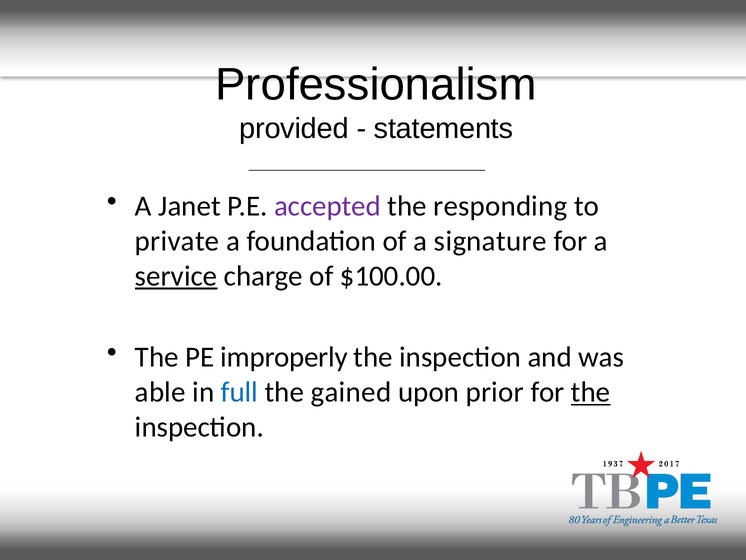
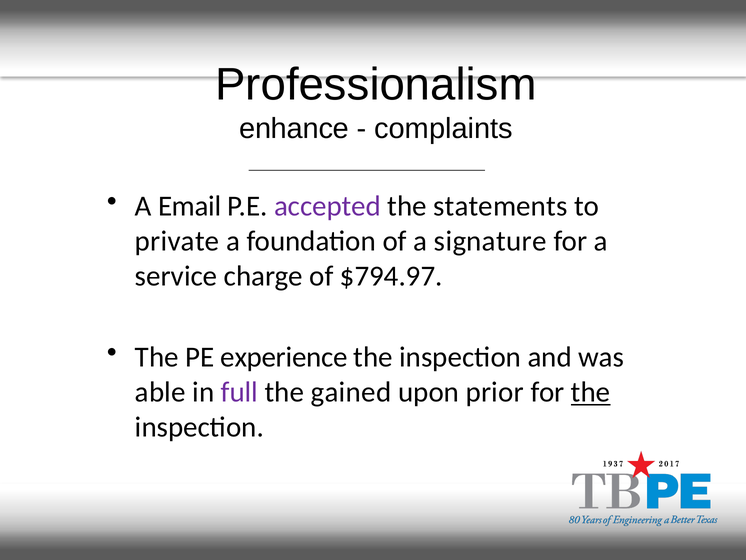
provided: provided -> enhance (294, 128)
statements: statements -> complaints (443, 128)
Janet: Janet -> Email (190, 206)
responding: responding -> statements (500, 206)
service underline: present -> none (176, 276)
$100.00: $100.00 -> $794.97 (391, 276)
improperly: improperly -> experience (284, 357)
full colour: blue -> purple (239, 392)
